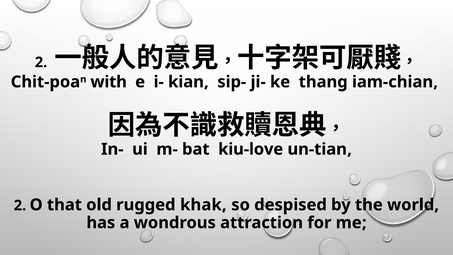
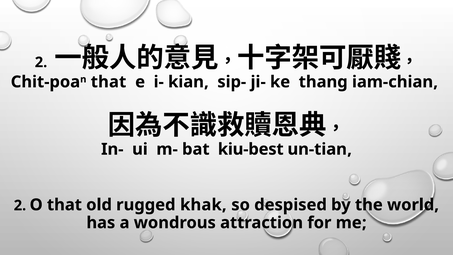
with: with -> that (108, 82)
kiu-love: kiu-love -> kiu-best (251, 149)
